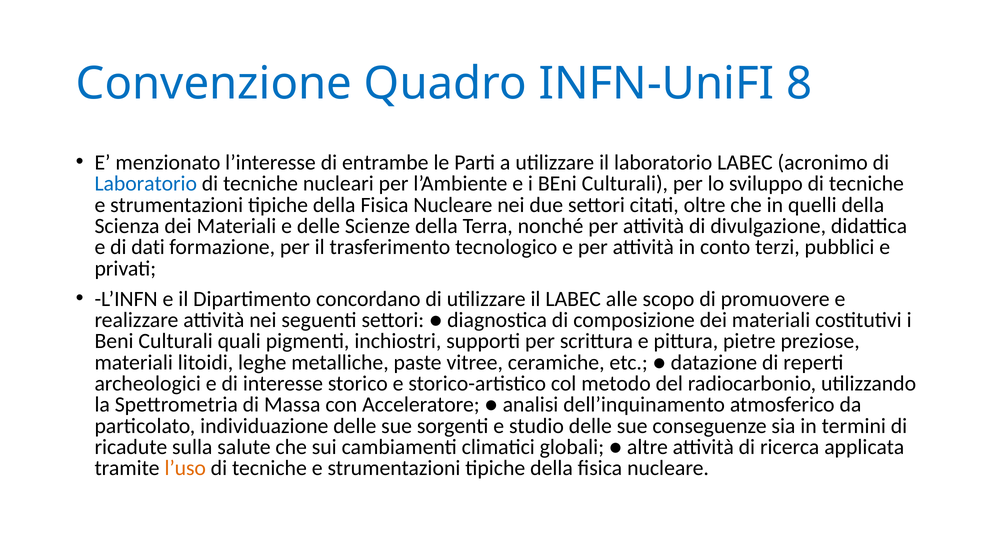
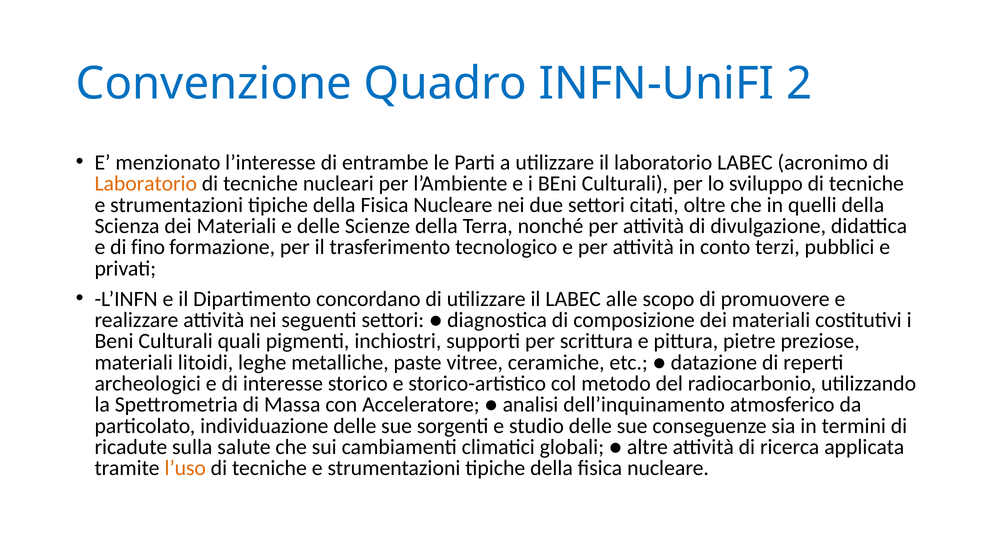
8: 8 -> 2 (799, 84)
Laboratorio colour: blue -> orange (146, 184)
dati: dati -> fino (148, 247)
